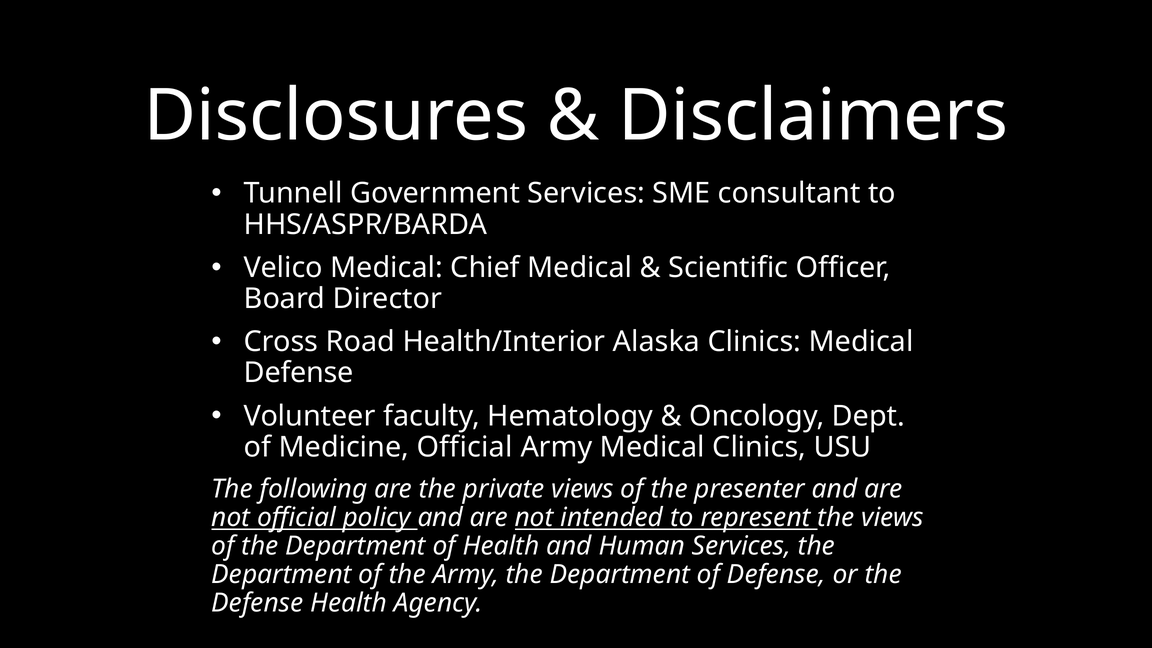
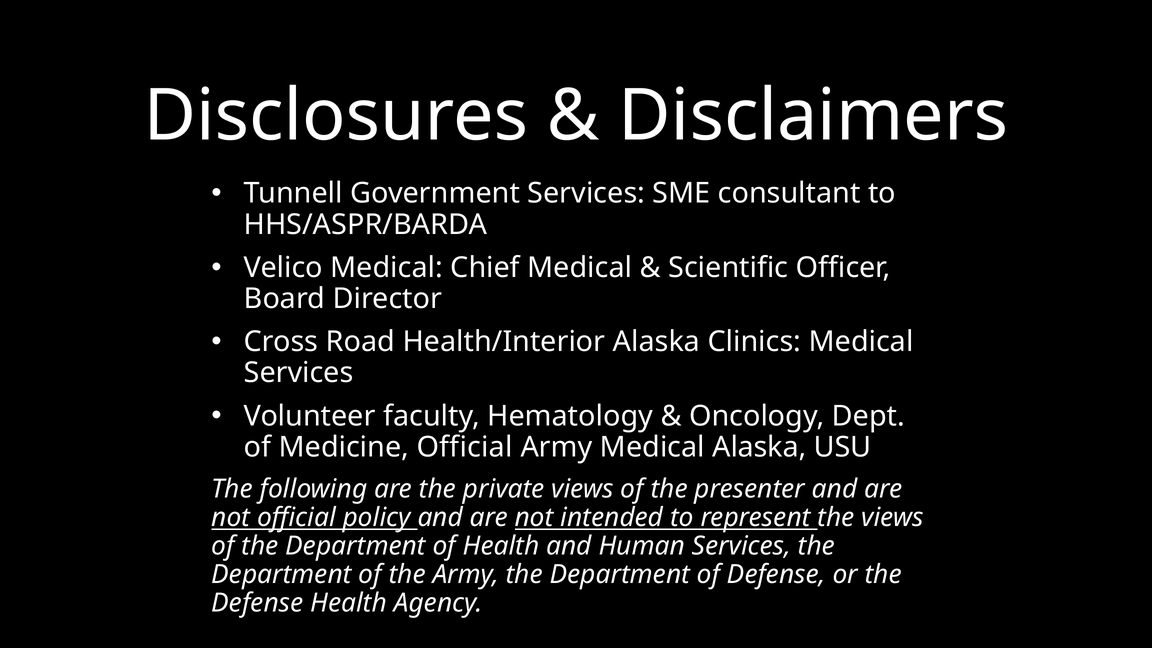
Defense: Defense -> Services (299, 373)
Medical Clinics: Clinics -> Alaska (759, 447)
